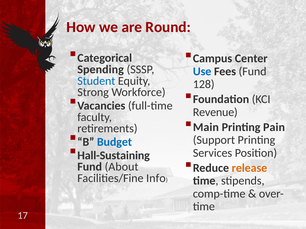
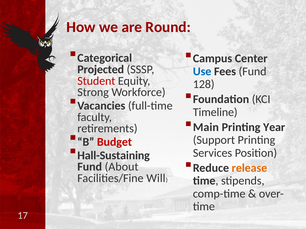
Spending: Spending -> Projected (101, 70)
Student colour: blue -> red (96, 81)
Revenue: Revenue -> Timeline (215, 112)
Pain: Pain -> Year (274, 127)
Budget colour: blue -> red (114, 142)
Info: Info -> Will (156, 179)
